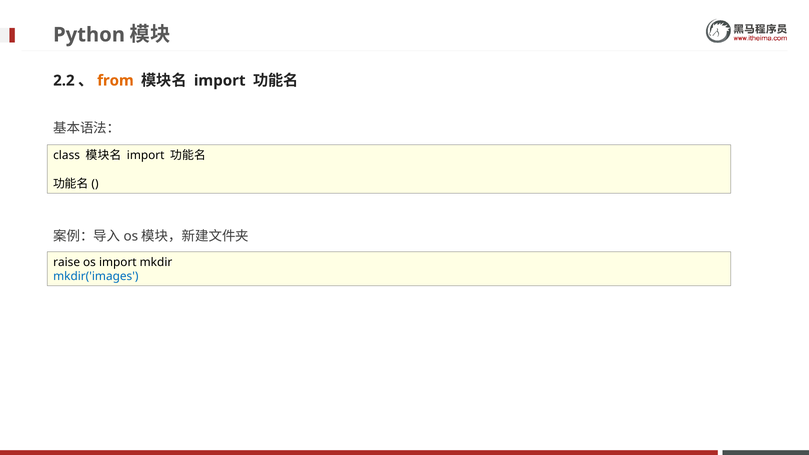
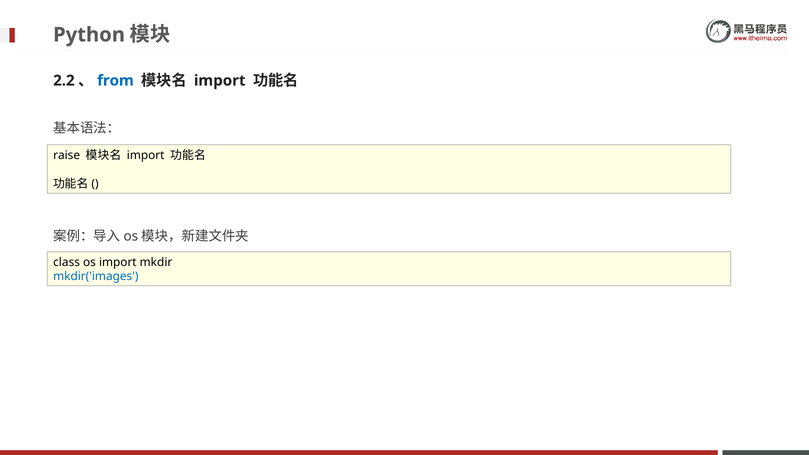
from colour: orange -> blue (115, 81)
class: class -> raise (67, 155)
raise: raise -> class (67, 262)
